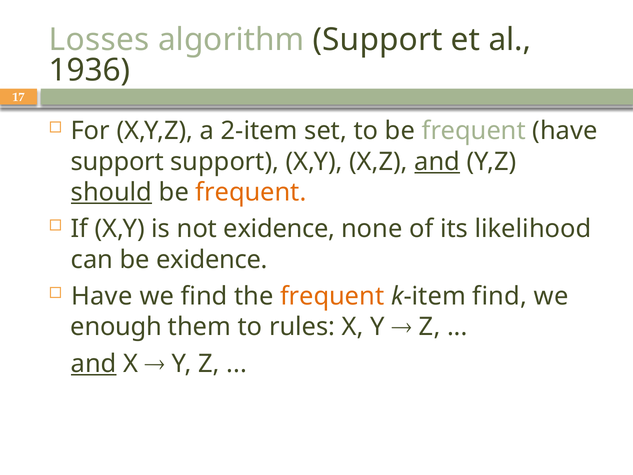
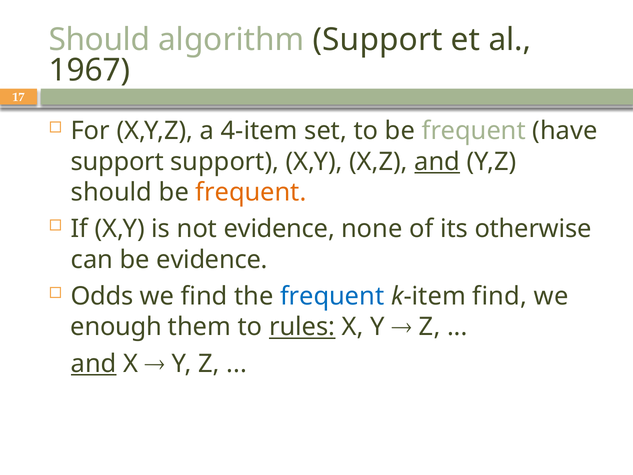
Losses: Losses -> Should (99, 40)
1936: 1936 -> 1967 (90, 70)
2-item: 2-item -> 4-item (259, 131)
should underline: present -> none (111, 192)
not exidence: exidence -> evidence (279, 229)
likelihood: likelihood -> otherwise (533, 229)
be exidence: exidence -> evidence (212, 260)
Have: Have -> Odds (102, 296)
frequent colour: orange -> blue (332, 296)
rules underline: none -> present (302, 327)
